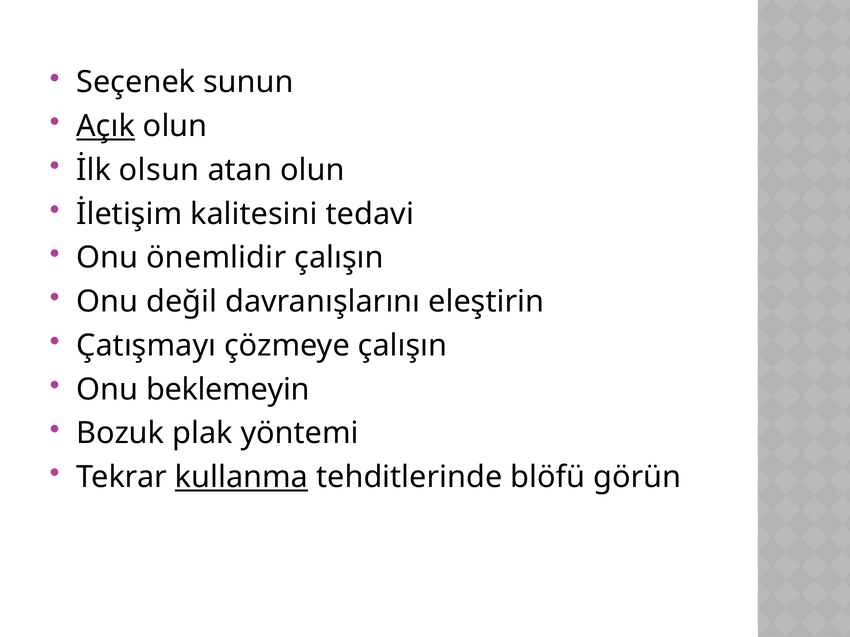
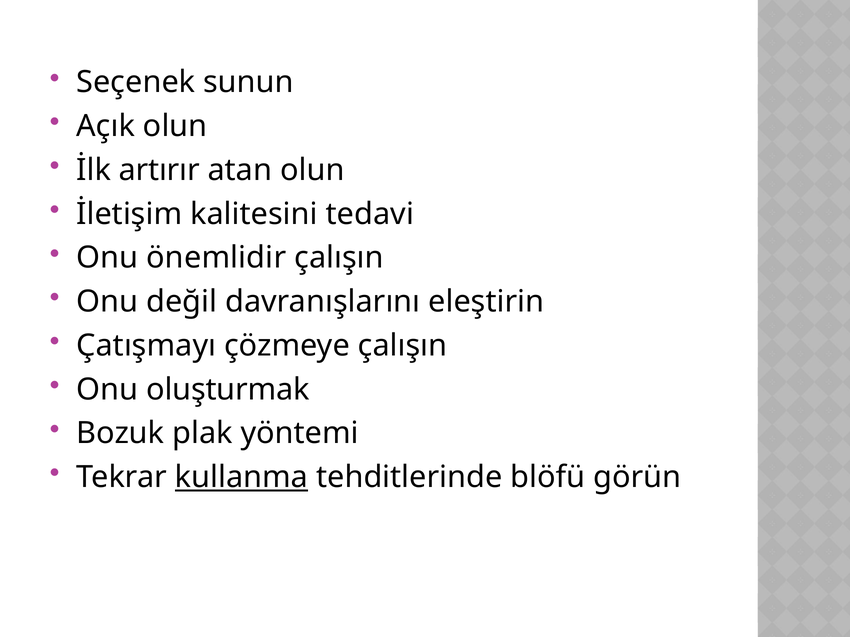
Açık underline: present -> none (106, 126)
olsun: olsun -> artırır (159, 170)
beklemeyin: beklemeyin -> oluşturmak (228, 390)
